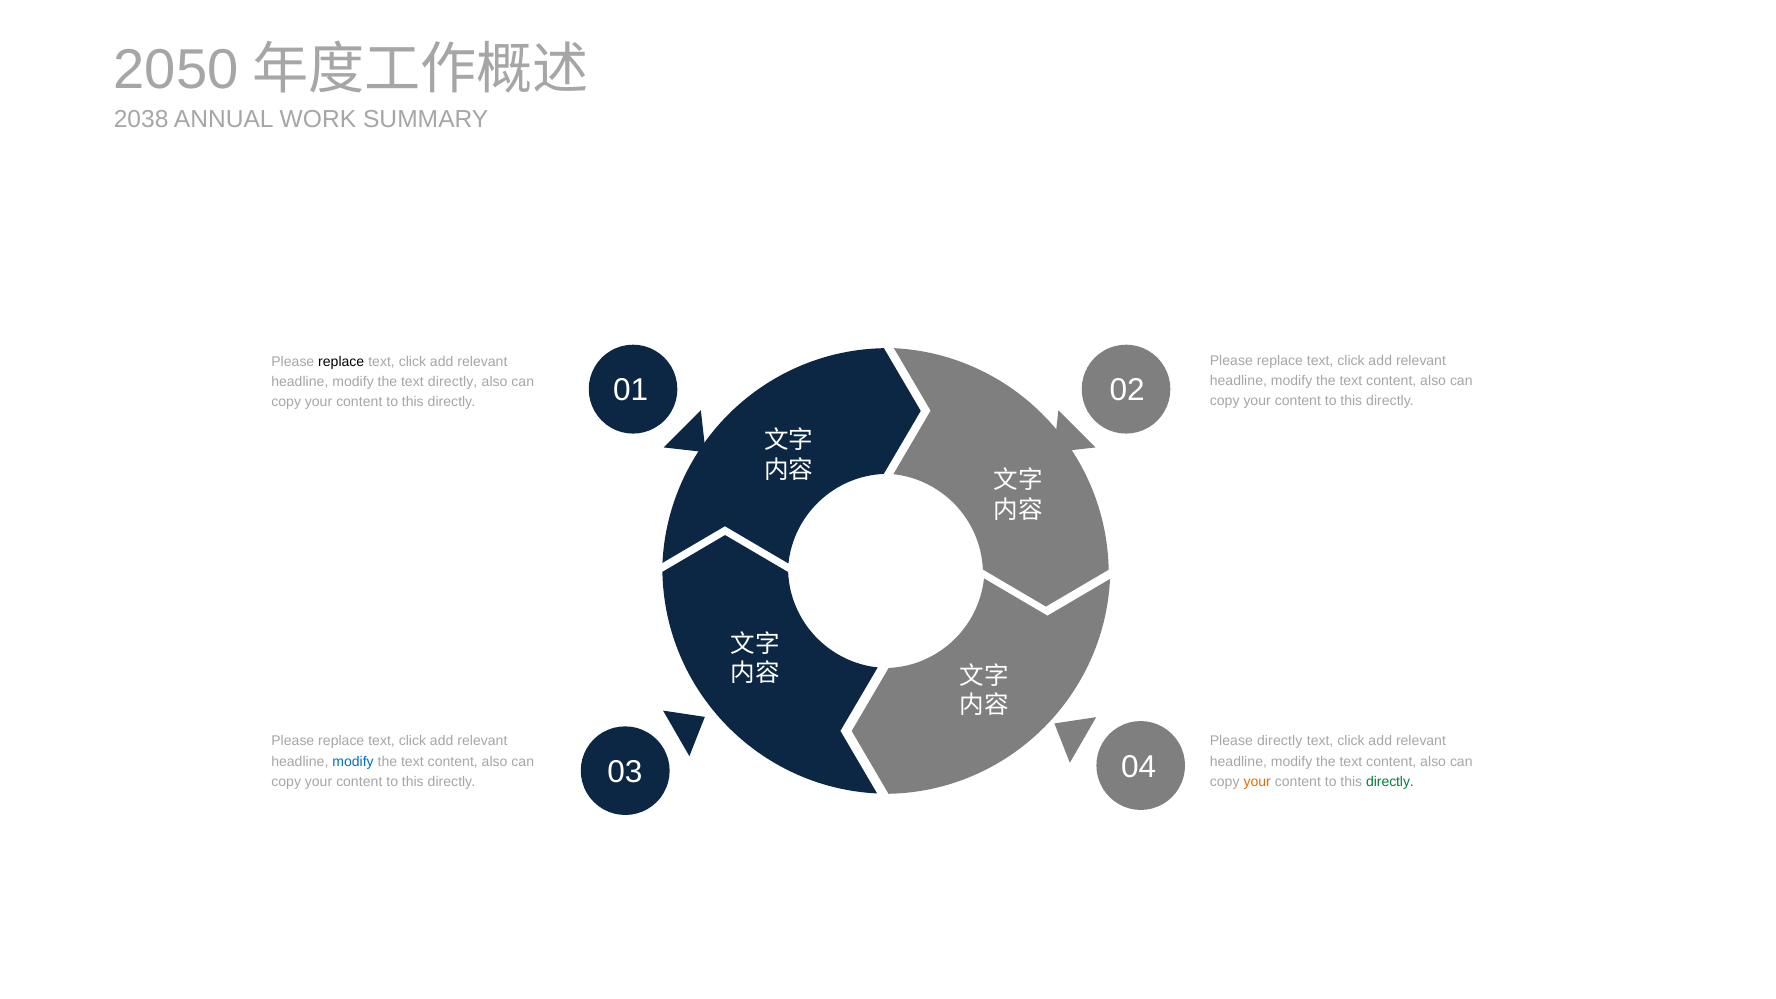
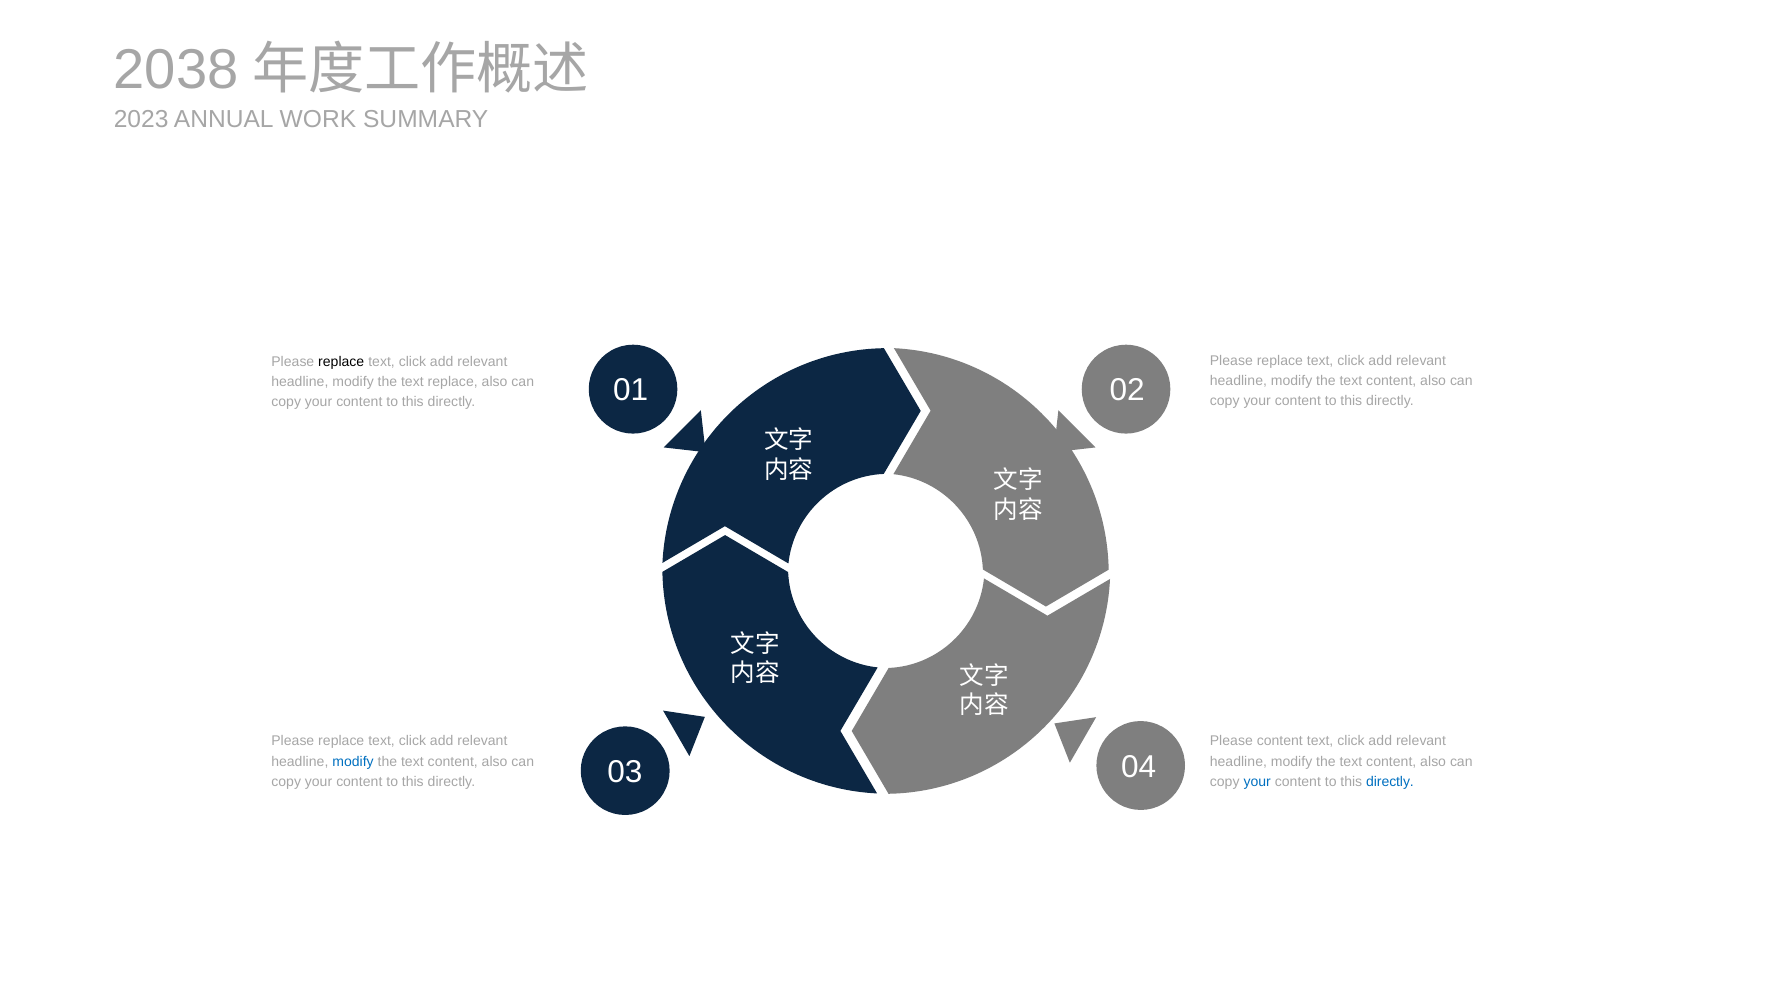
2050: 2050 -> 2038 (176, 70)
2038: 2038 -> 2023 (141, 119)
text directly: directly -> replace (453, 382)
Please directly: directly -> content (1280, 741)
your colour: orange -> blue (1257, 782)
directly colour: green -> blue (1390, 782)
